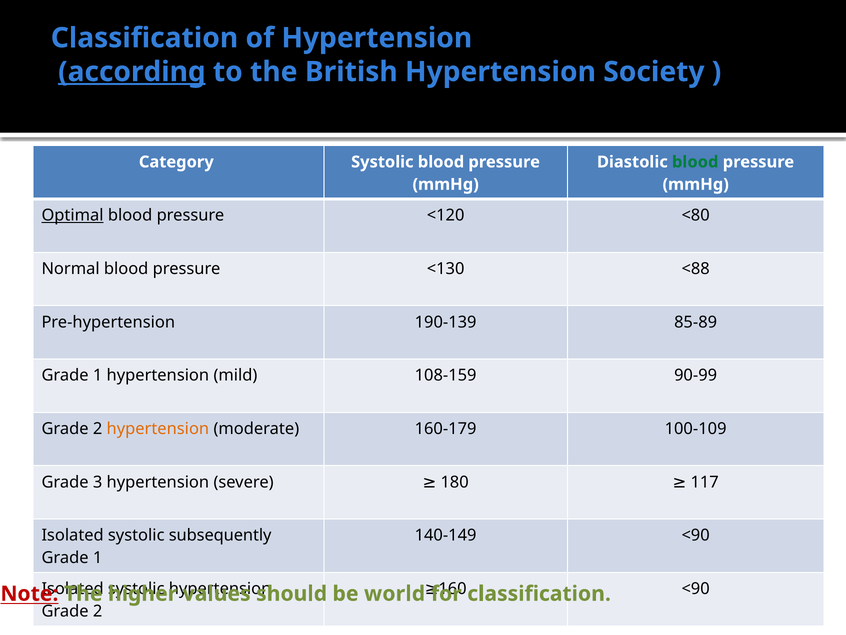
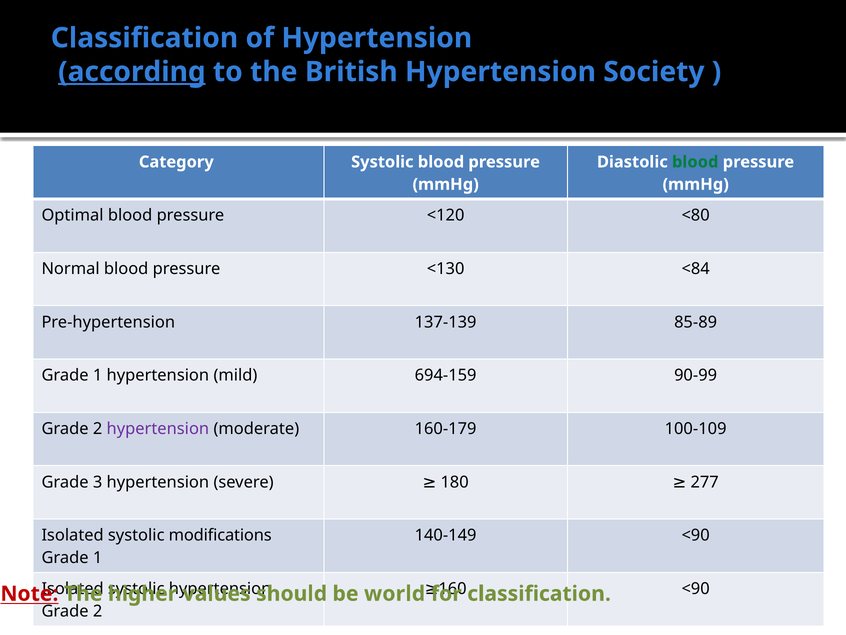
Optimal underline: present -> none (73, 215)
<88: <88 -> <84 (696, 268)
190-139: 190-139 -> 137-139 (446, 322)
108-159: 108-159 -> 694-159 (446, 375)
hypertension colour: orange -> purple (158, 428)
117: 117 -> 277 (705, 482)
subsequently: subsequently -> modifications (220, 535)
